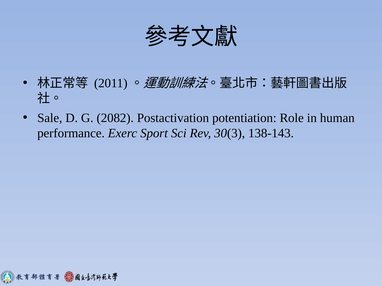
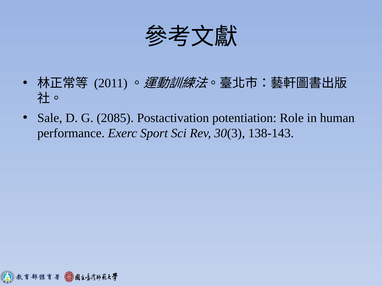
2082: 2082 -> 2085 (115, 118)
